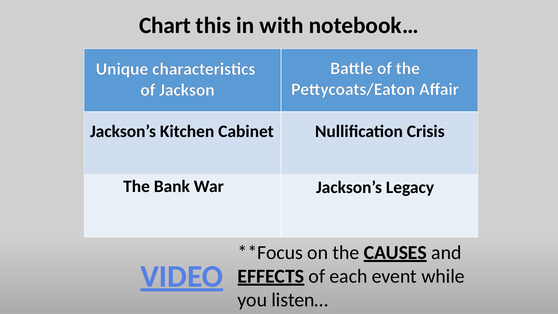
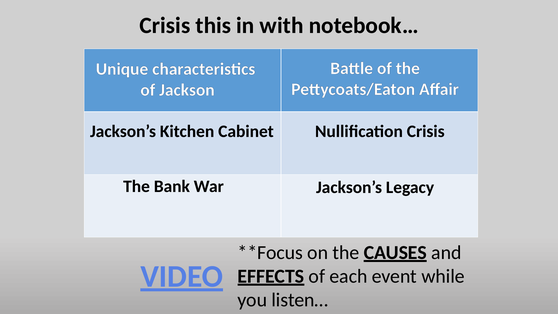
Chart: Chart -> Crisis (165, 26)
